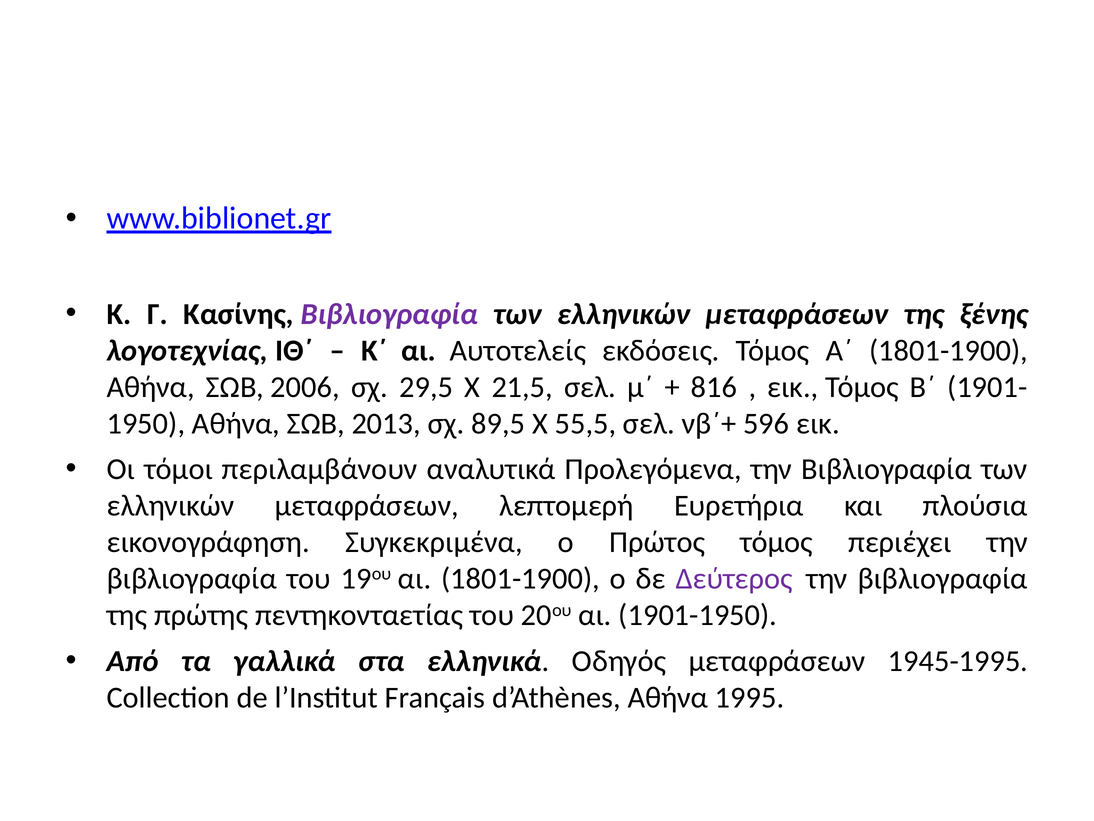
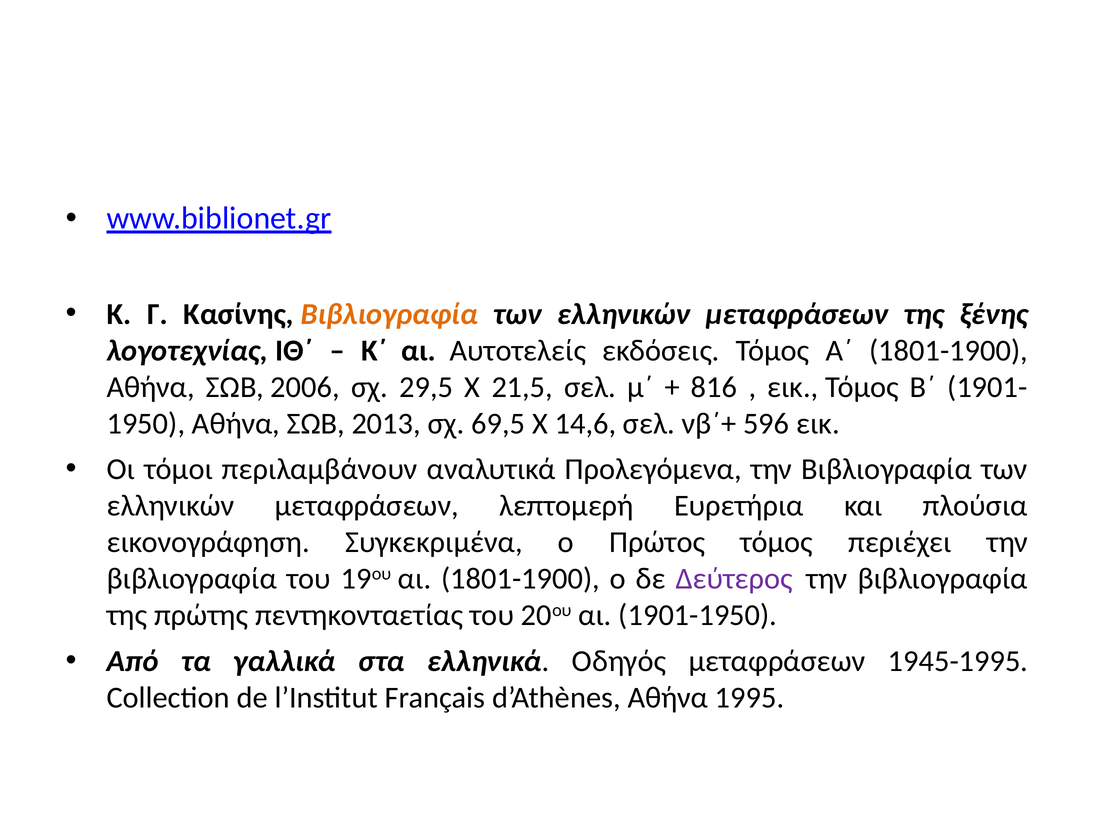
Βιβλιογραφία colour: purple -> orange (389, 314)
89,5: 89,5 -> 69,5 (498, 423)
55,5: 55,5 -> 14,6 (585, 423)
